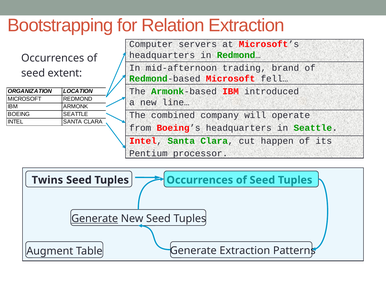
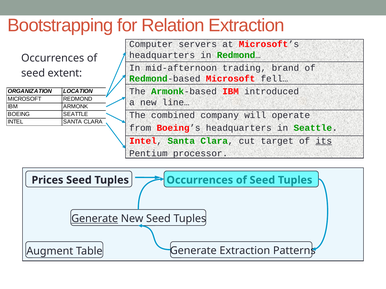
happen: happen -> target (277, 141)
its underline: none -> present (324, 141)
Twins: Twins -> Prices (47, 180)
